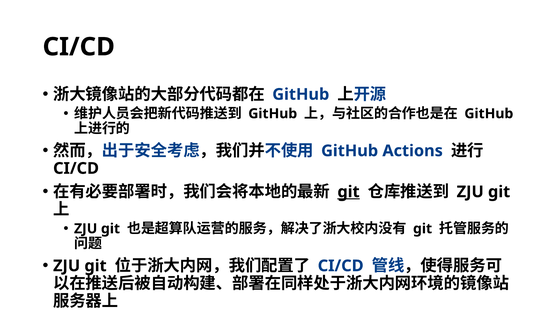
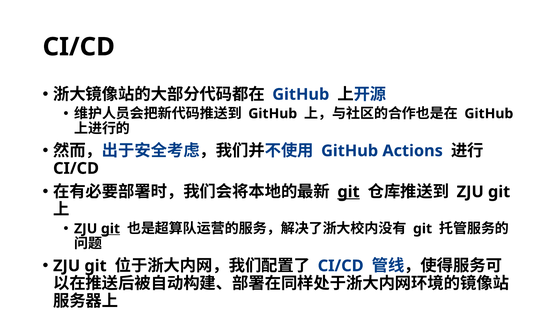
git underline: none -> present (110, 229)
